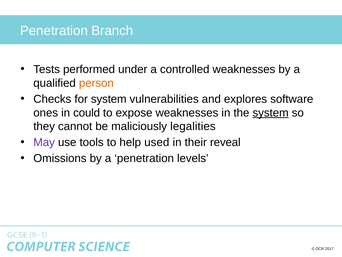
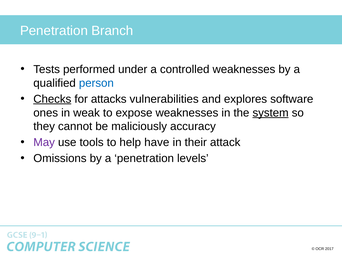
person colour: orange -> blue (96, 83)
Checks underline: none -> present (52, 99)
for system: system -> attacks (109, 99)
could: could -> weak (87, 113)
legalities: legalities -> accuracy (193, 126)
used: used -> have (157, 142)
reveal: reveal -> attack (225, 142)
